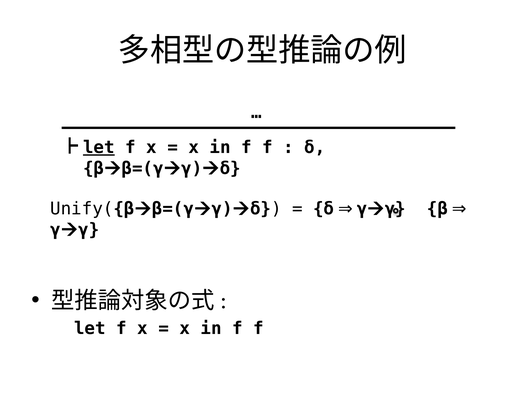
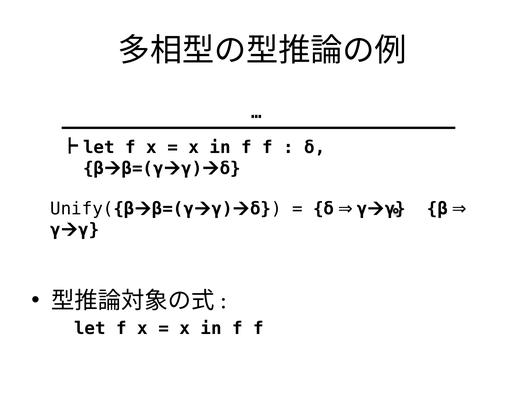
let underline: present -> none (99, 148)
